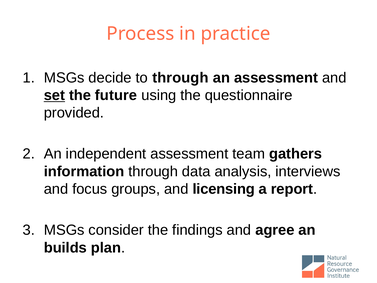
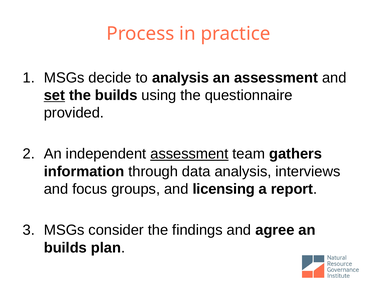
to through: through -> analysis (181, 78)
the future: future -> builds (116, 95)
assessment underline: none -> present (189, 154)
